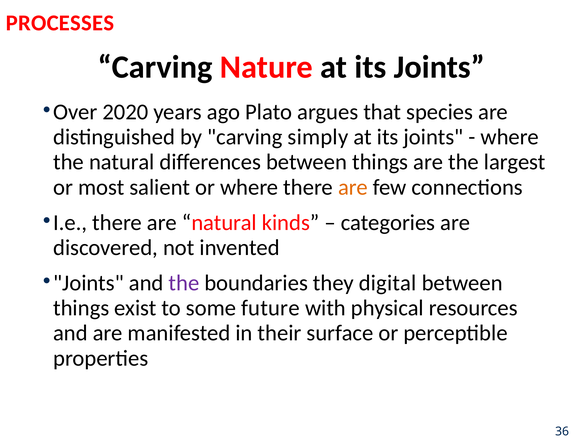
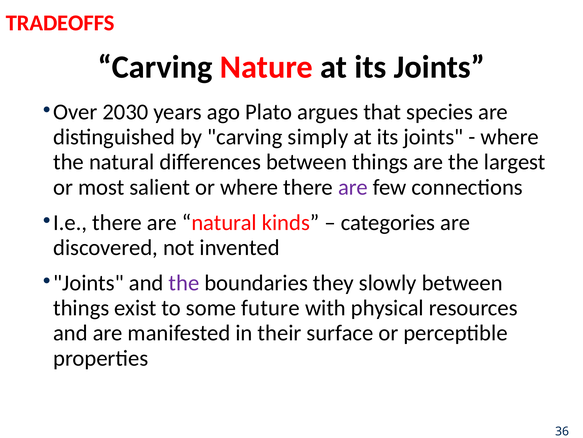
PROCESSES: PROCESSES -> TRADEOFFS (60, 23)
2020: 2020 -> 2030 (125, 112)
are colour: orange -> purple (353, 187)
digital: digital -> slowly (388, 283)
